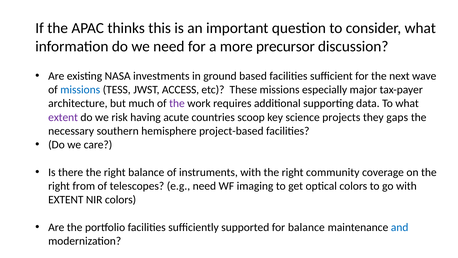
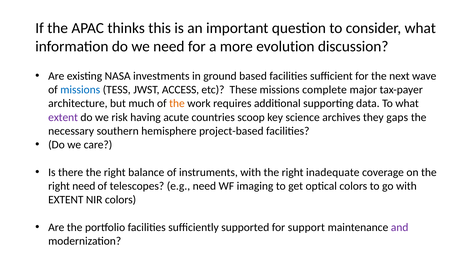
precursor: precursor -> evolution (285, 46)
especially: especially -> complete (325, 90)
the colour: purple -> orange (177, 103)
projects: projects -> archives (341, 117)
community: community -> inadequate (333, 172)
right from: from -> need (84, 186)
for balance: balance -> support (306, 227)
and colour: blue -> purple (400, 227)
